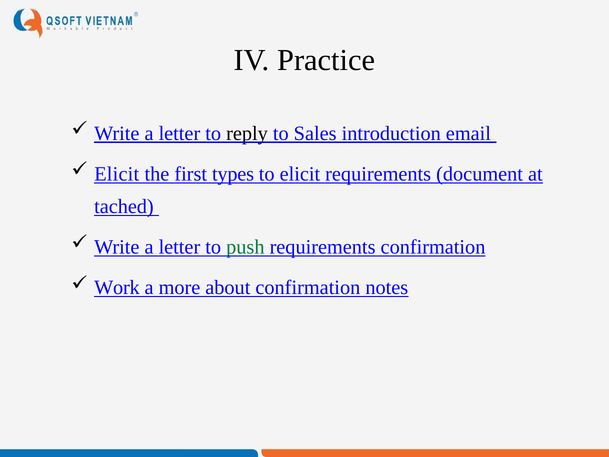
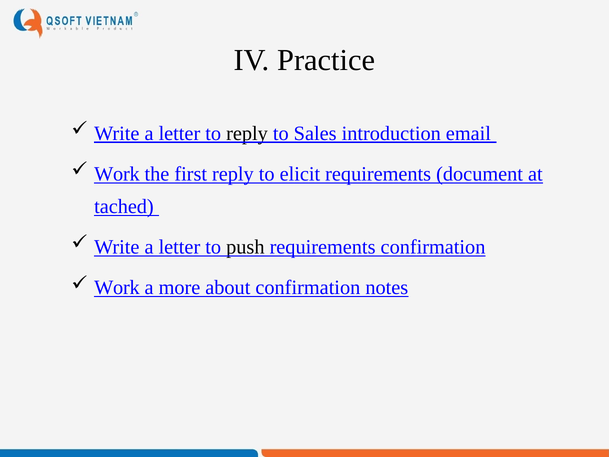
Elicit: Elicit -> Work (117, 174)
first types: types -> reply (233, 174)
push colour: green -> black (245, 247)
